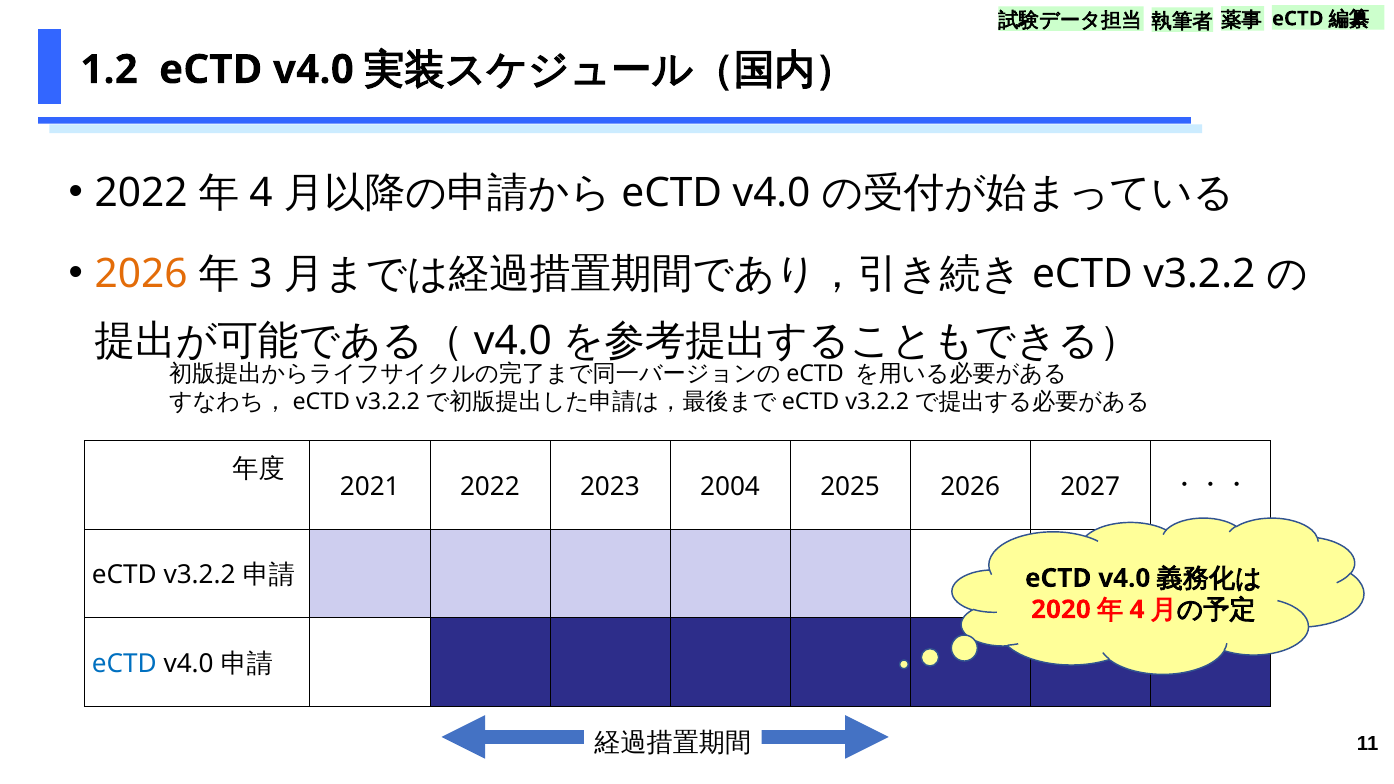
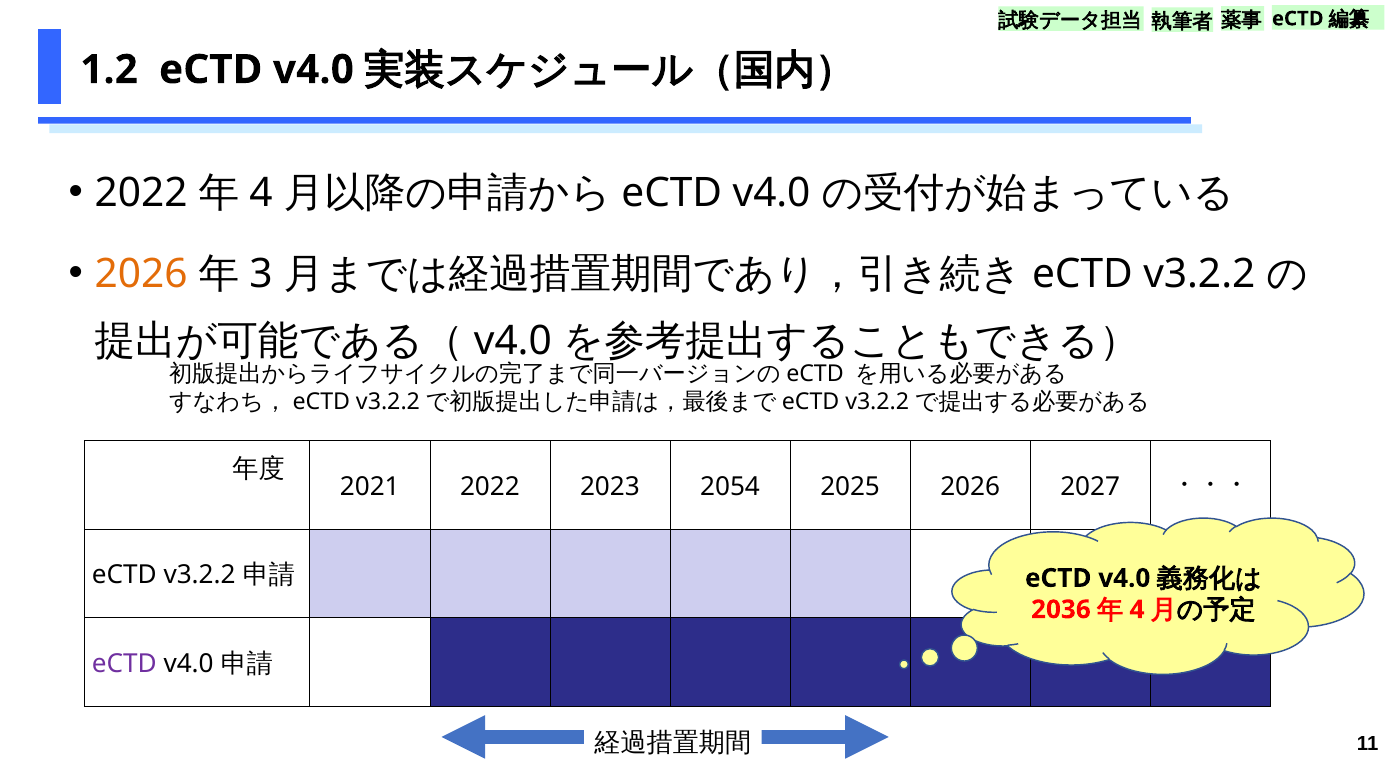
2004: 2004 -> 2054 (730, 487)
2020: 2020 -> 2036 (1061, 610)
eCTD colour: blue -> purple (124, 664)
